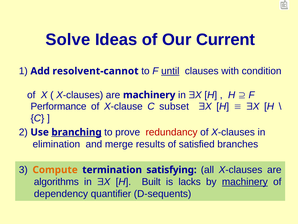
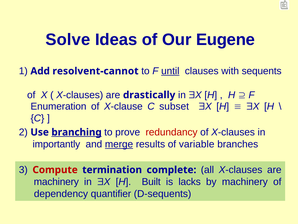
Current: Current -> Eugene (225, 40)
condition: condition -> sequents (262, 71)
are machinery: machinery -> drastically (149, 95)
Performance: Performance -> Enumeration (58, 106)
elimination: elimination -> importantly (56, 144)
merge underline: none -> present (119, 144)
satisfied: satisfied -> variable (197, 144)
Compute colour: orange -> red (55, 169)
satisfying: satisfying -> complete (171, 169)
algorithms: algorithms -> machinery (56, 181)
machinery underline: present -> none (245, 181)
